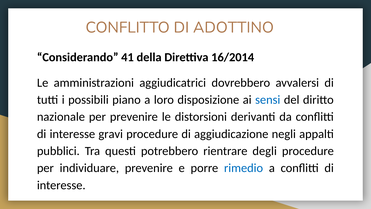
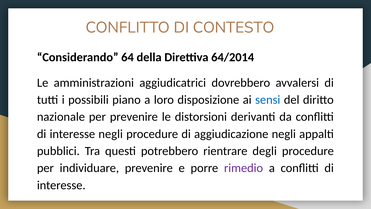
ADOTTINO: ADOTTINO -> CONTESTO (234, 27)
41: 41 -> 64 (128, 57)
16/2014: 16/2014 -> 64/2014 (233, 57)
interesse gravi: gravi -> negli (111, 134)
rimedio colour: blue -> purple (244, 168)
